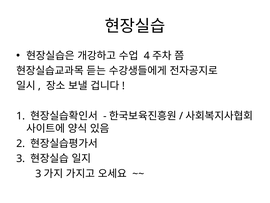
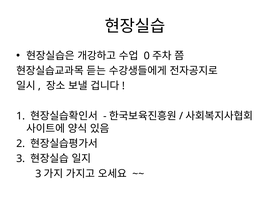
4: 4 -> 0 (147, 56)
